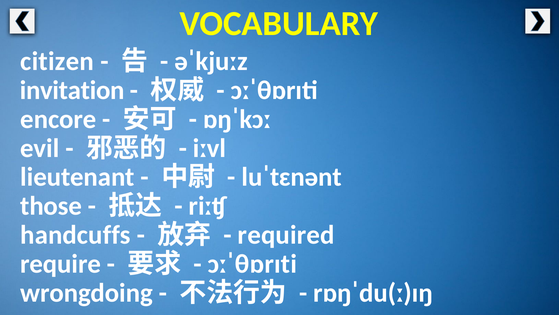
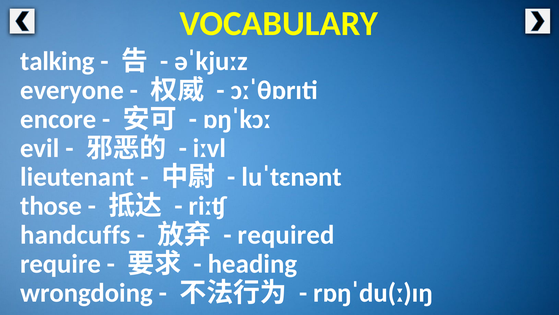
citizen: citizen -> talking (57, 61)
invitation: invitation -> everyone (72, 90)
ɔːˈθɒrɪti: ɔːˈθɒrɪti -> heading (252, 264)
